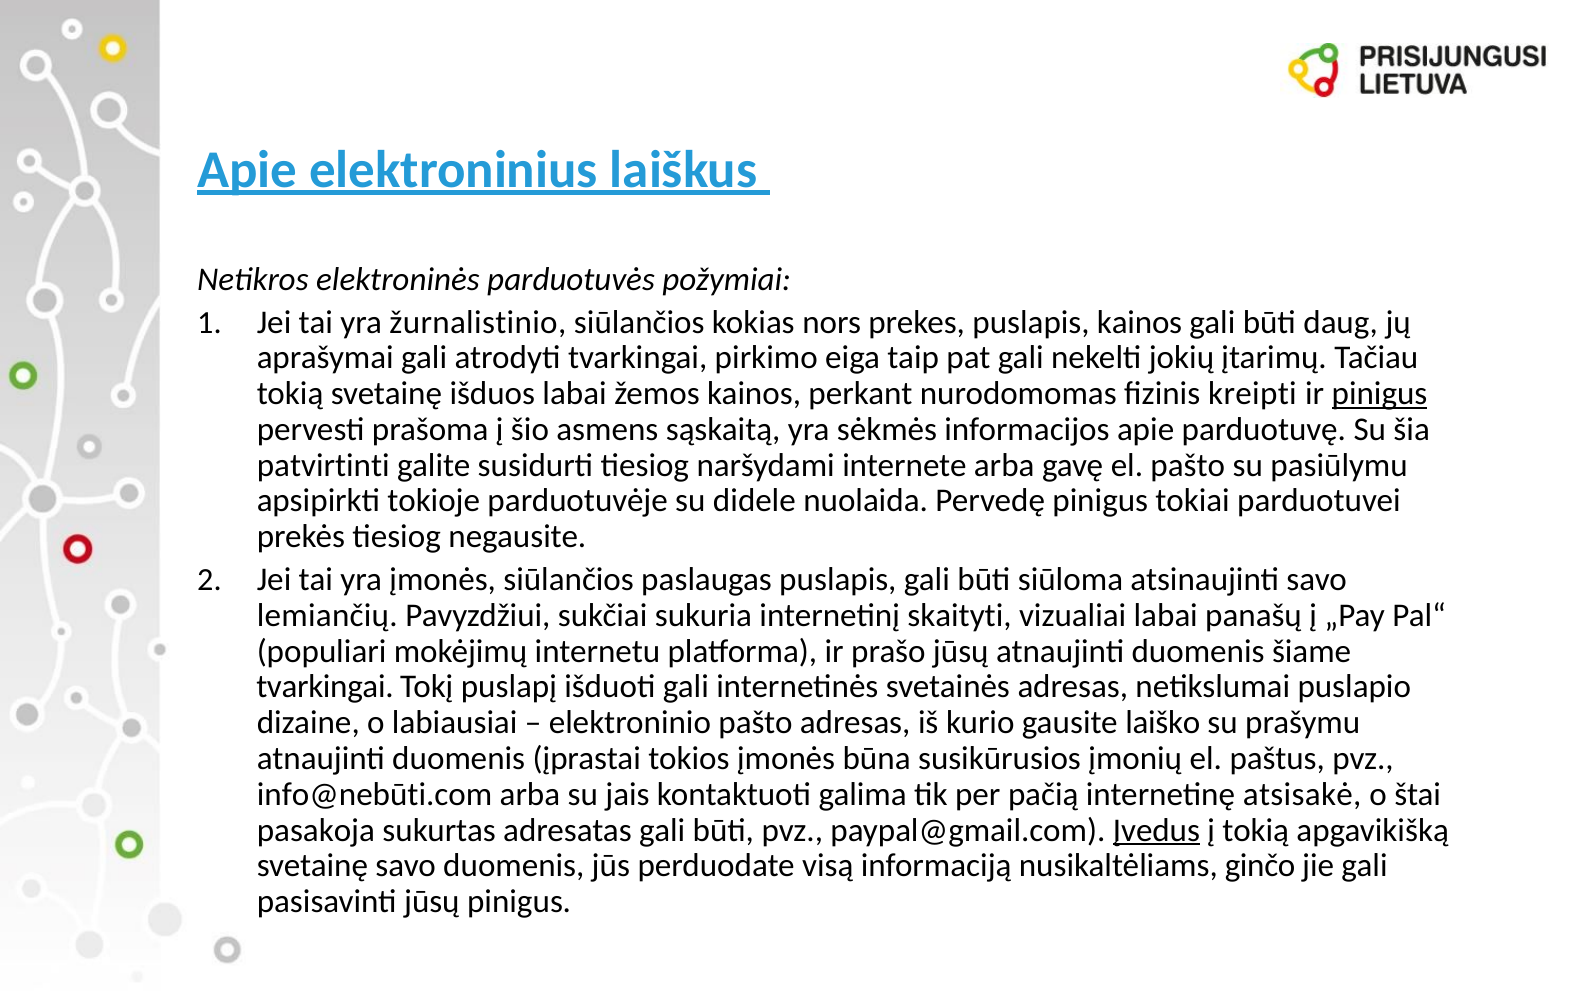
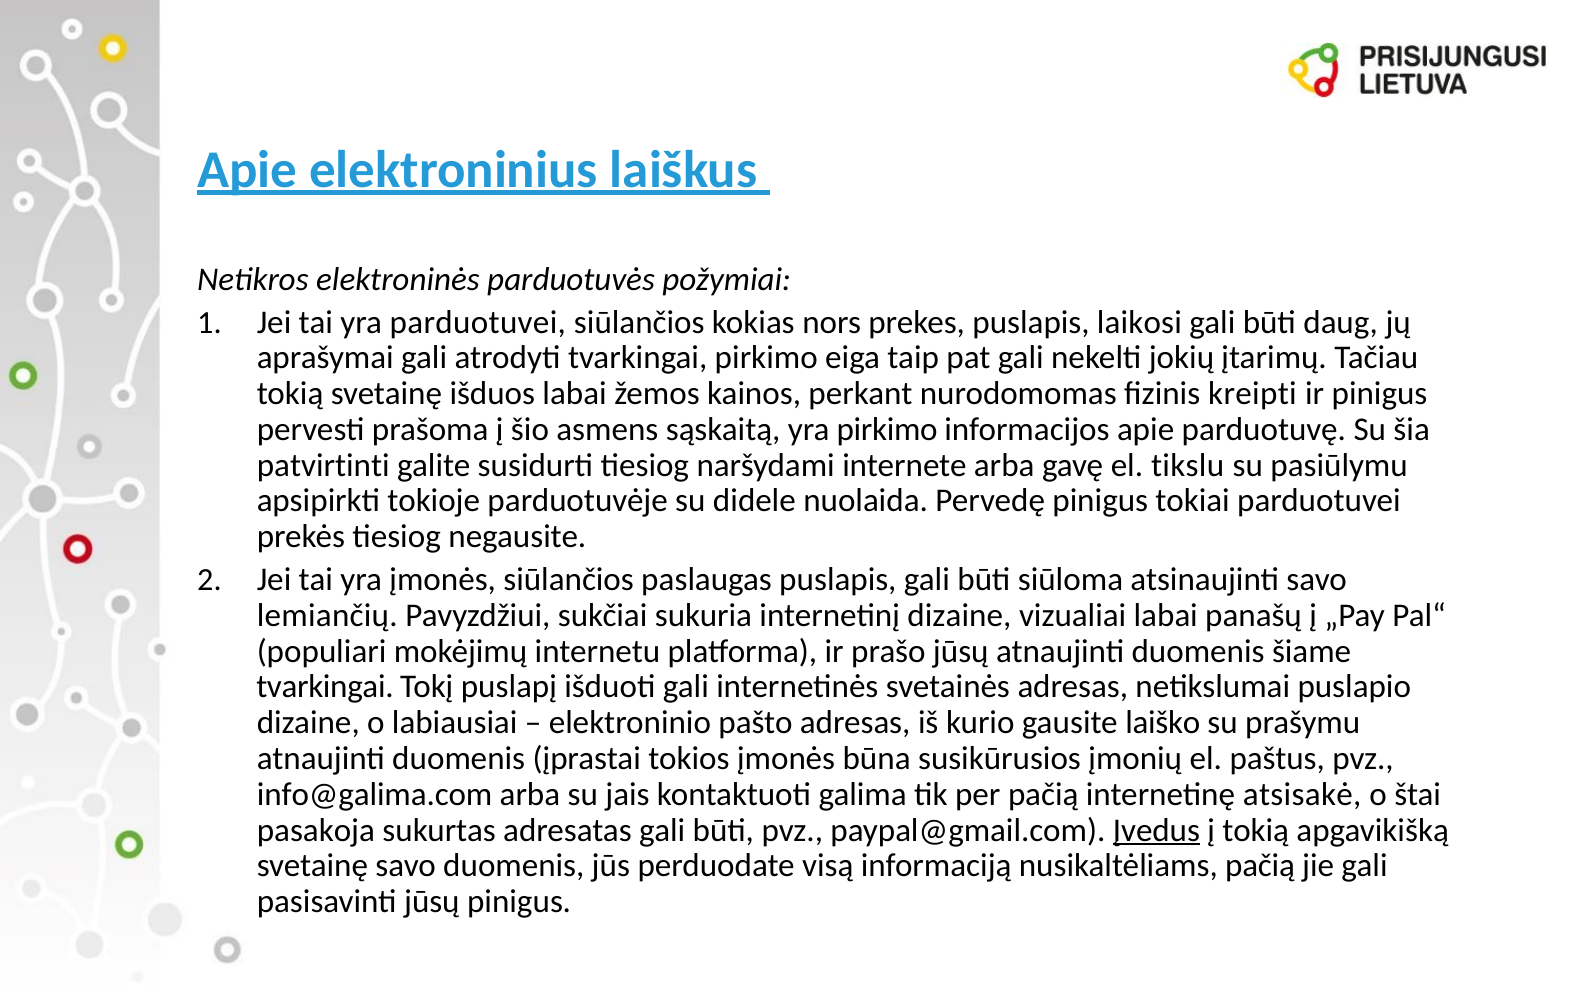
yra žurnalistinio: žurnalistinio -> parduotuvei (478, 322)
puslapis kainos: kainos -> laikosi (1139, 322)
pinigus underline: present -> none (1380, 394)
yra sėkmės: sėkmės -> pirkimo (887, 429)
el pašto: pašto -> tikslu (1188, 465)
internetinį skaityti: skaityti -> dizaine (959, 616)
info@nebūti.com: info@nebūti.com -> info@galima.com (375, 794)
nusikaltėliams ginčo: ginčo -> pačią (1260, 866)
